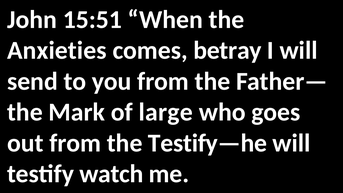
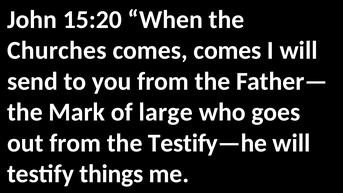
15:51: 15:51 -> 15:20 (92, 20)
Anxieties: Anxieties -> Churches (57, 50)
comes betray: betray -> comes (227, 50)
watch: watch -> things (111, 174)
